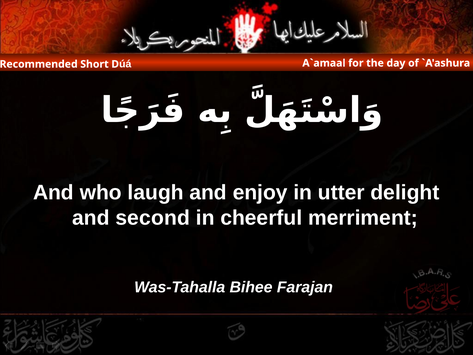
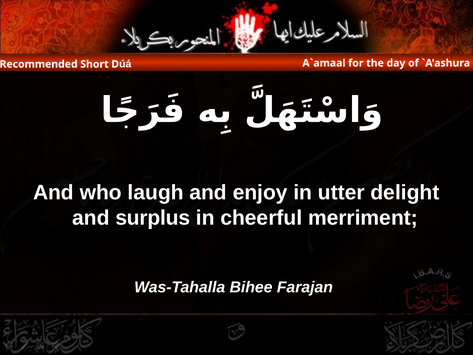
second: second -> surplus (153, 218)
